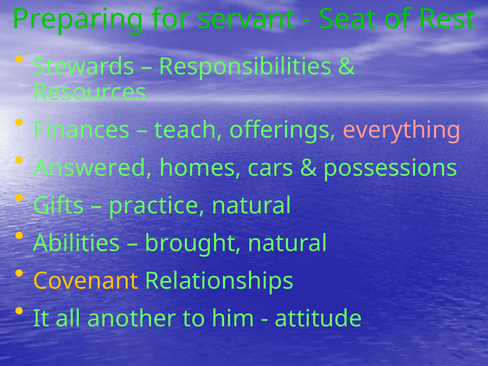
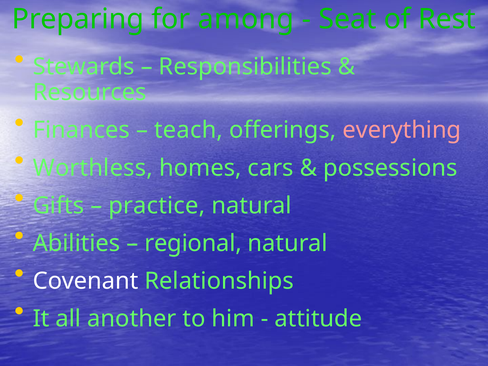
servant: servant -> among (246, 19)
Answered: Answered -> Worthless (93, 168)
brought: brought -> regional (193, 243)
Covenant colour: yellow -> white (86, 281)
